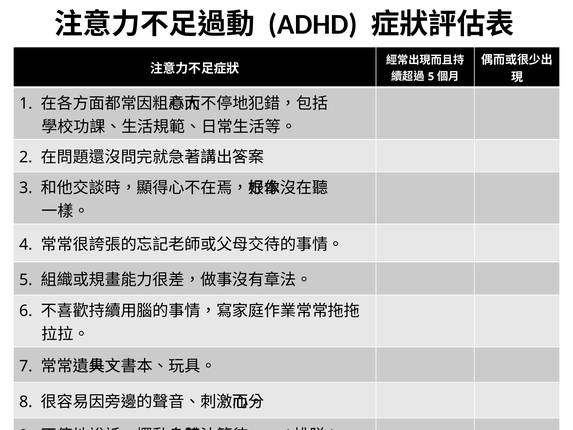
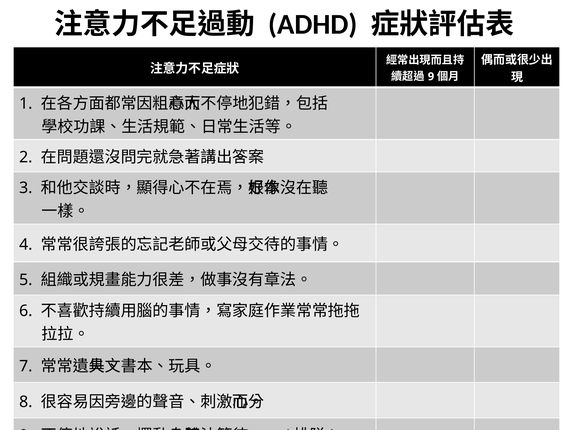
5: 5 -> 9 (431, 77)
